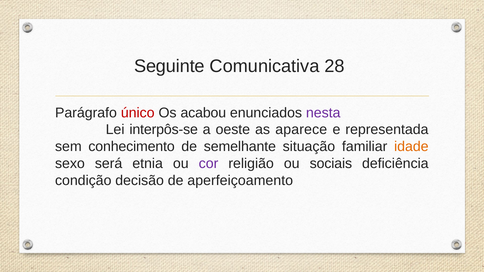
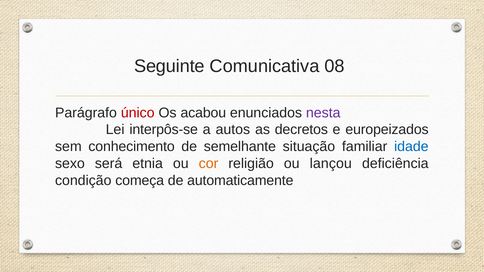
28: 28 -> 08 (335, 66)
oeste: oeste -> autos (233, 130)
aparece: aparece -> decretos (301, 130)
representada: representada -> europeizados (387, 130)
idade colour: orange -> blue (411, 147)
cor colour: purple -> orange (209, 164)
sociais: sociais -> lançou (331, 164)
decisão: decisão -> começa (140, 181)
aperfeiçoamento: aperfeiçoamento -> automaticamente (240, 181)
